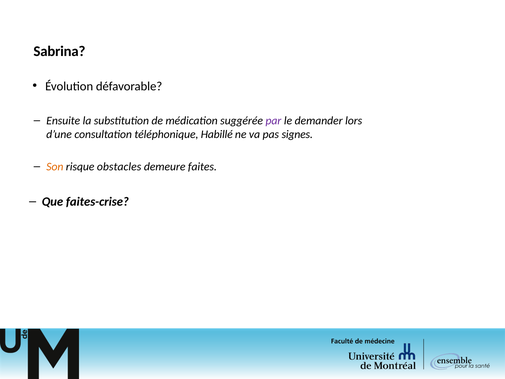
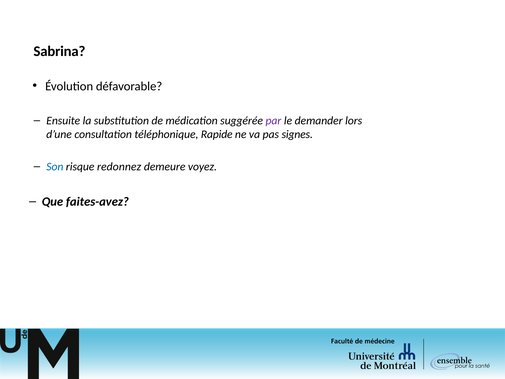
Habillé: Habillé -> Rapide (217, 134)
Son colour: orange -> blue (55, 167)
obstacles: obstacles -> redonnez (119, 167)
faites: faites -> voyez (202, 167)
faites-crise: faites-crise -> faites-avez (97, 201)
